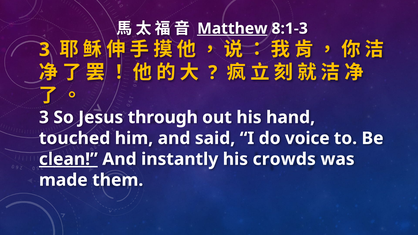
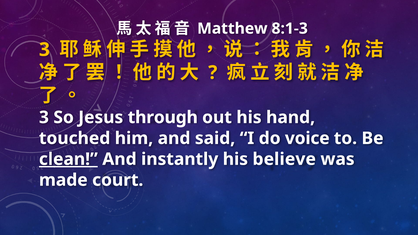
Matthew underline: present -> none (232, 29)
crowds: crowds -> believe (284, 159)
them: them -> court (118, 180)
